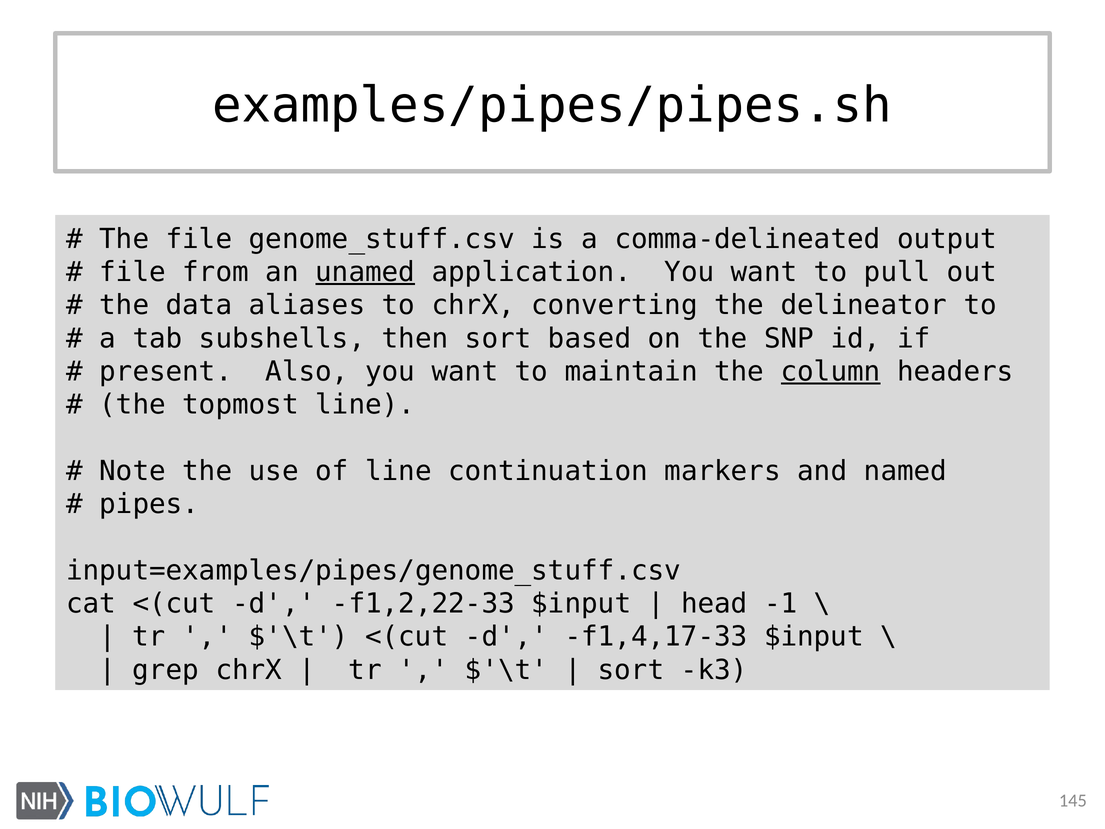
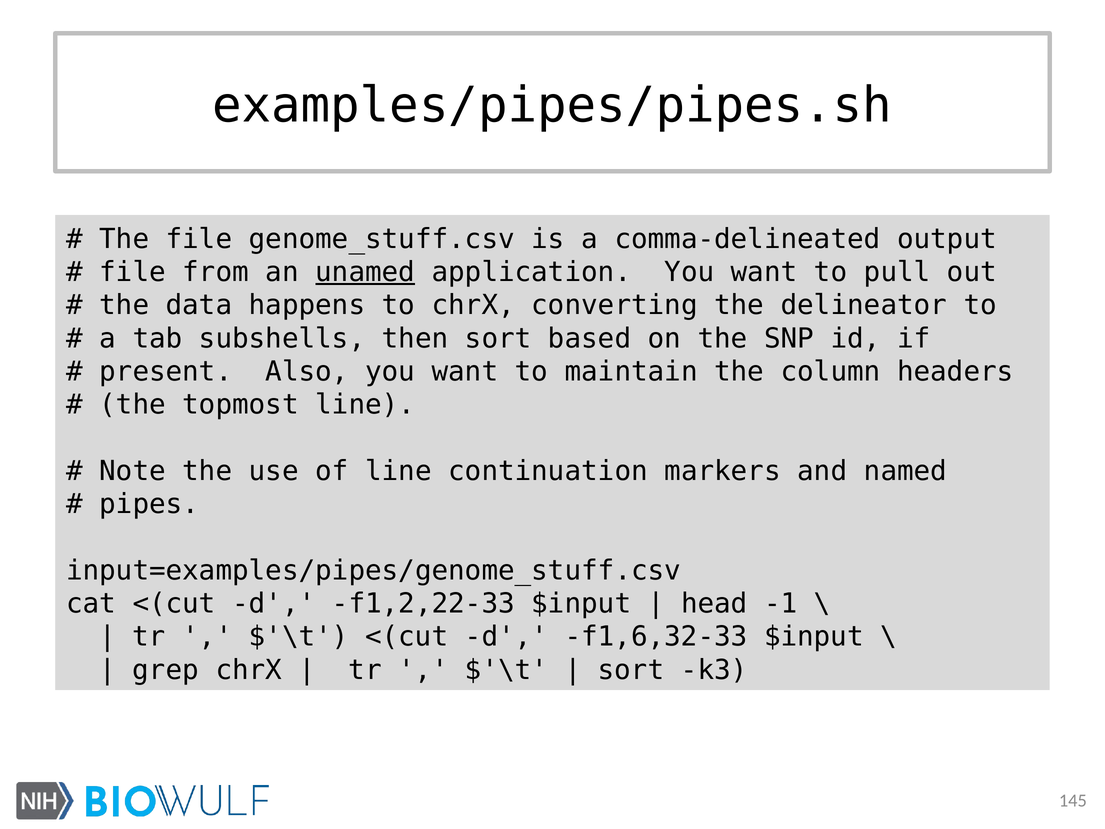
aliases: aliases -> happens (307, 305)
column underline: present -> none (831, 371)
f1,4,17-33: f1,4,17-33 -> f1,6,32-33 (656, 637)
